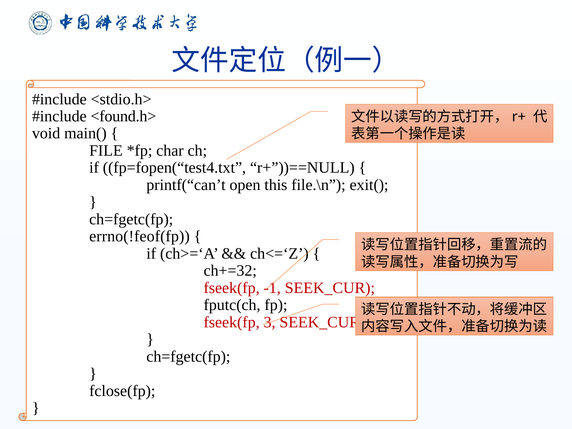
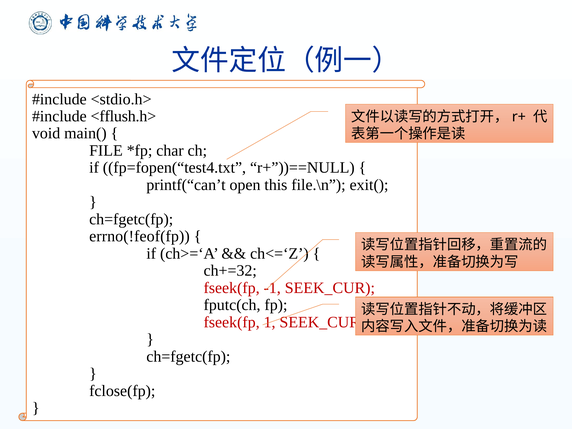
<found.h>: <found.h> -> <fflush.h> (123, 116)
3: 3 -> 1 (270, 322)
